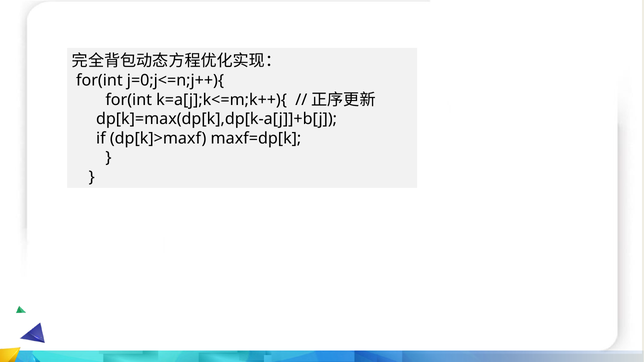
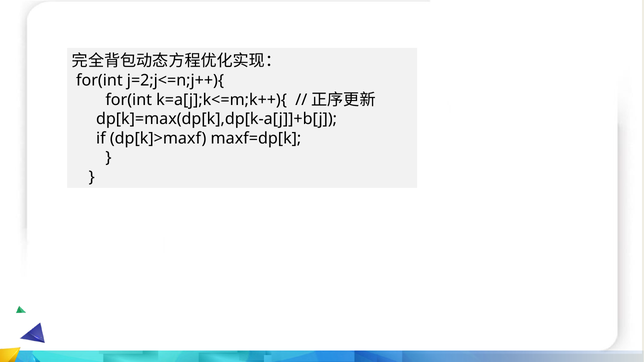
j=0;j<=n;j++){: j=0;j<=n;j++){ -> j=2;j<=n;j++){ (175, 80)
